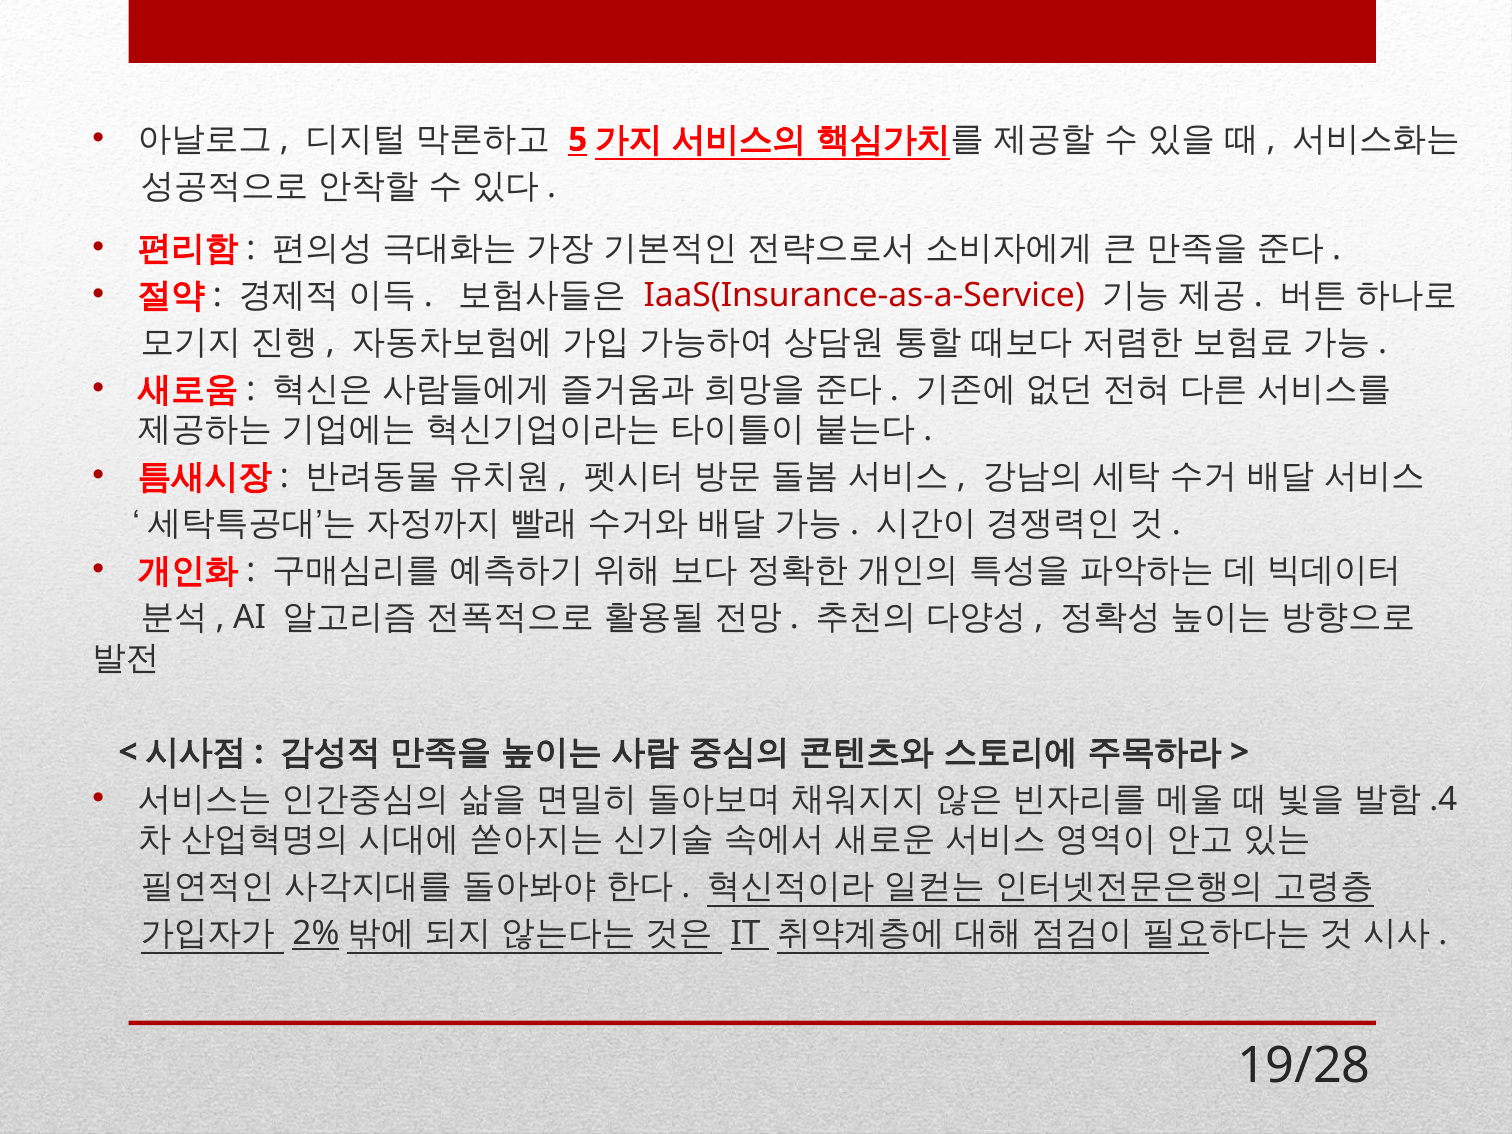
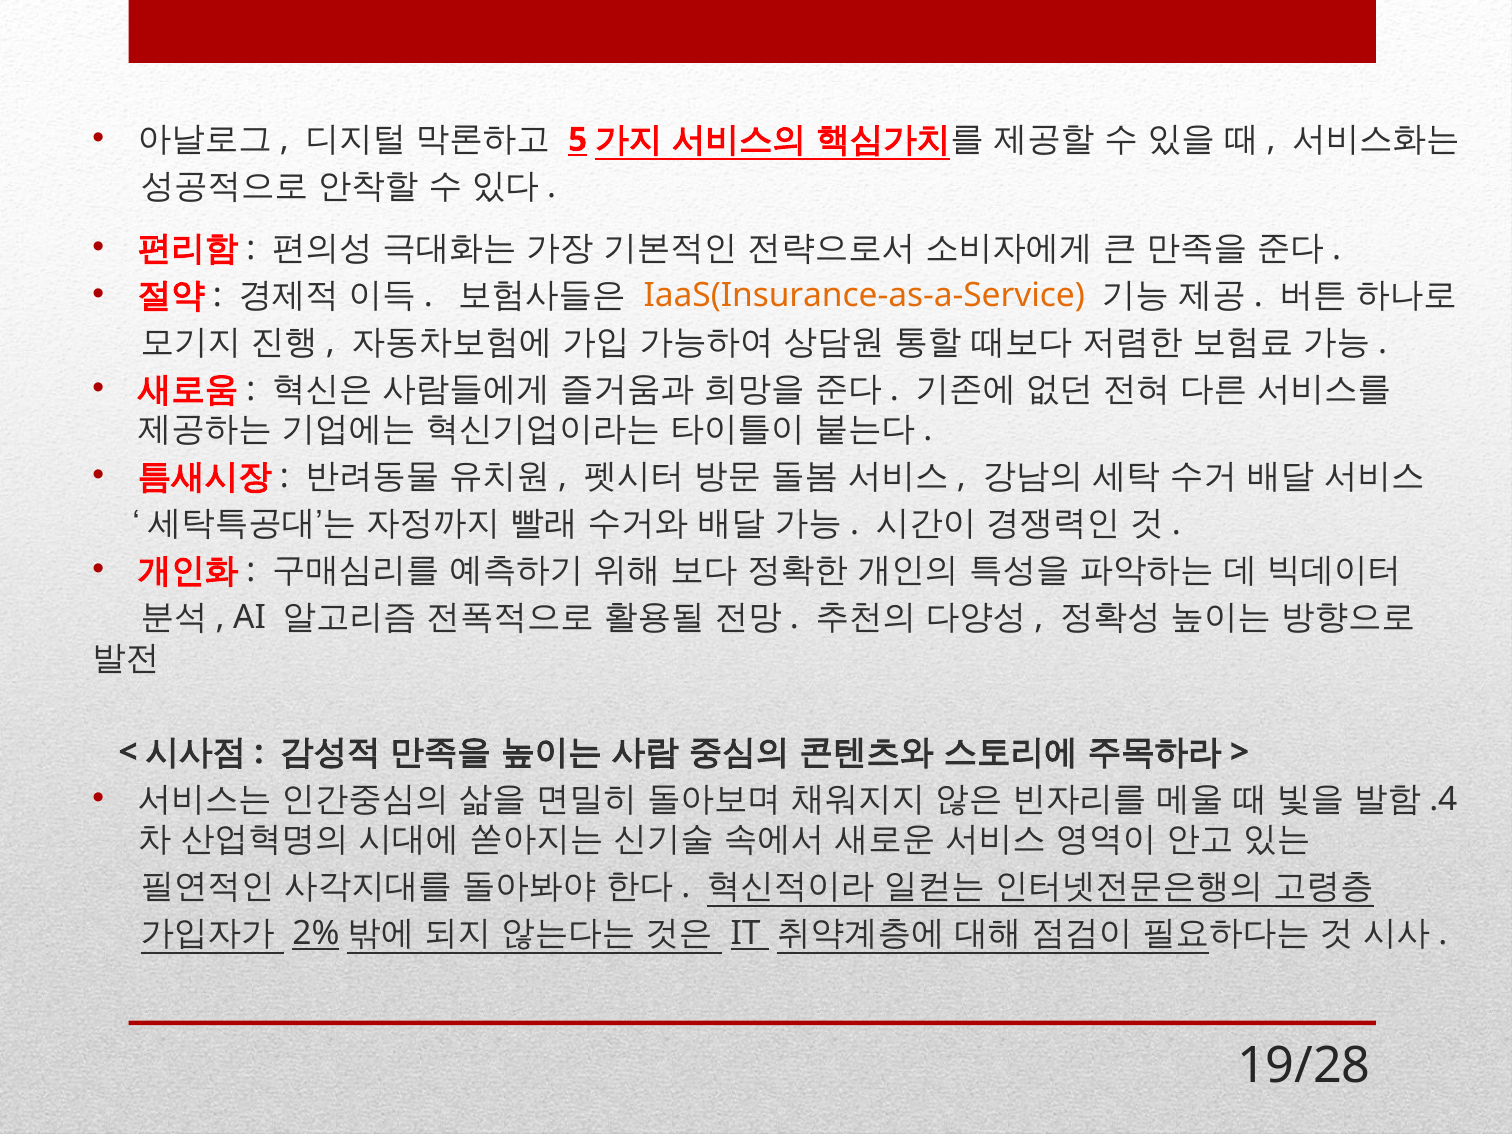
IaaS(Insurance-as-a-Service colour: red -> orange (864, 295)
